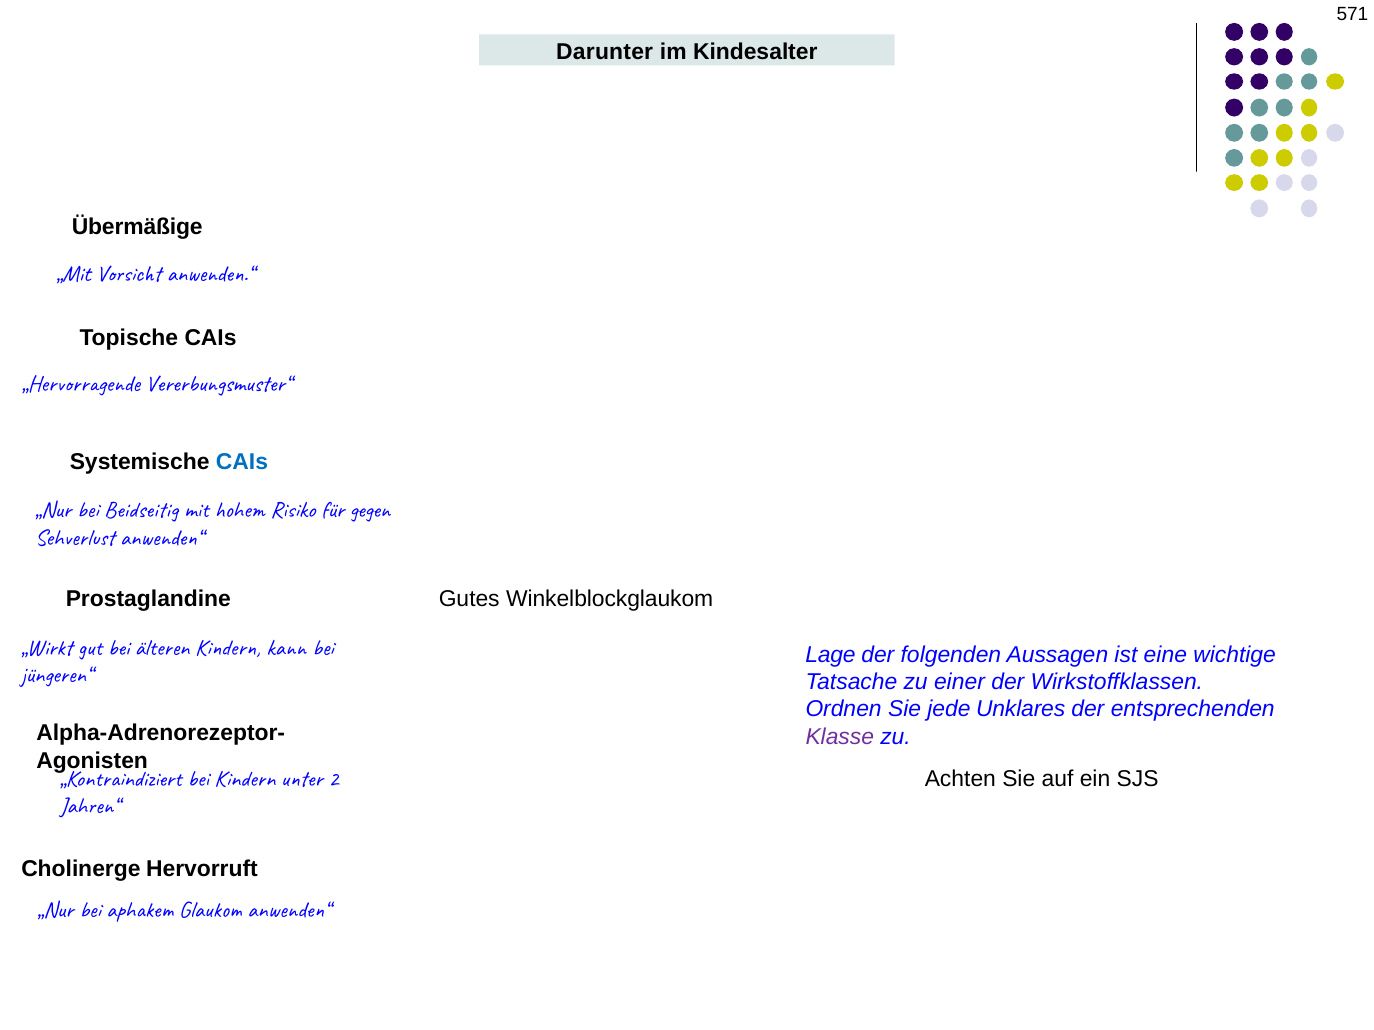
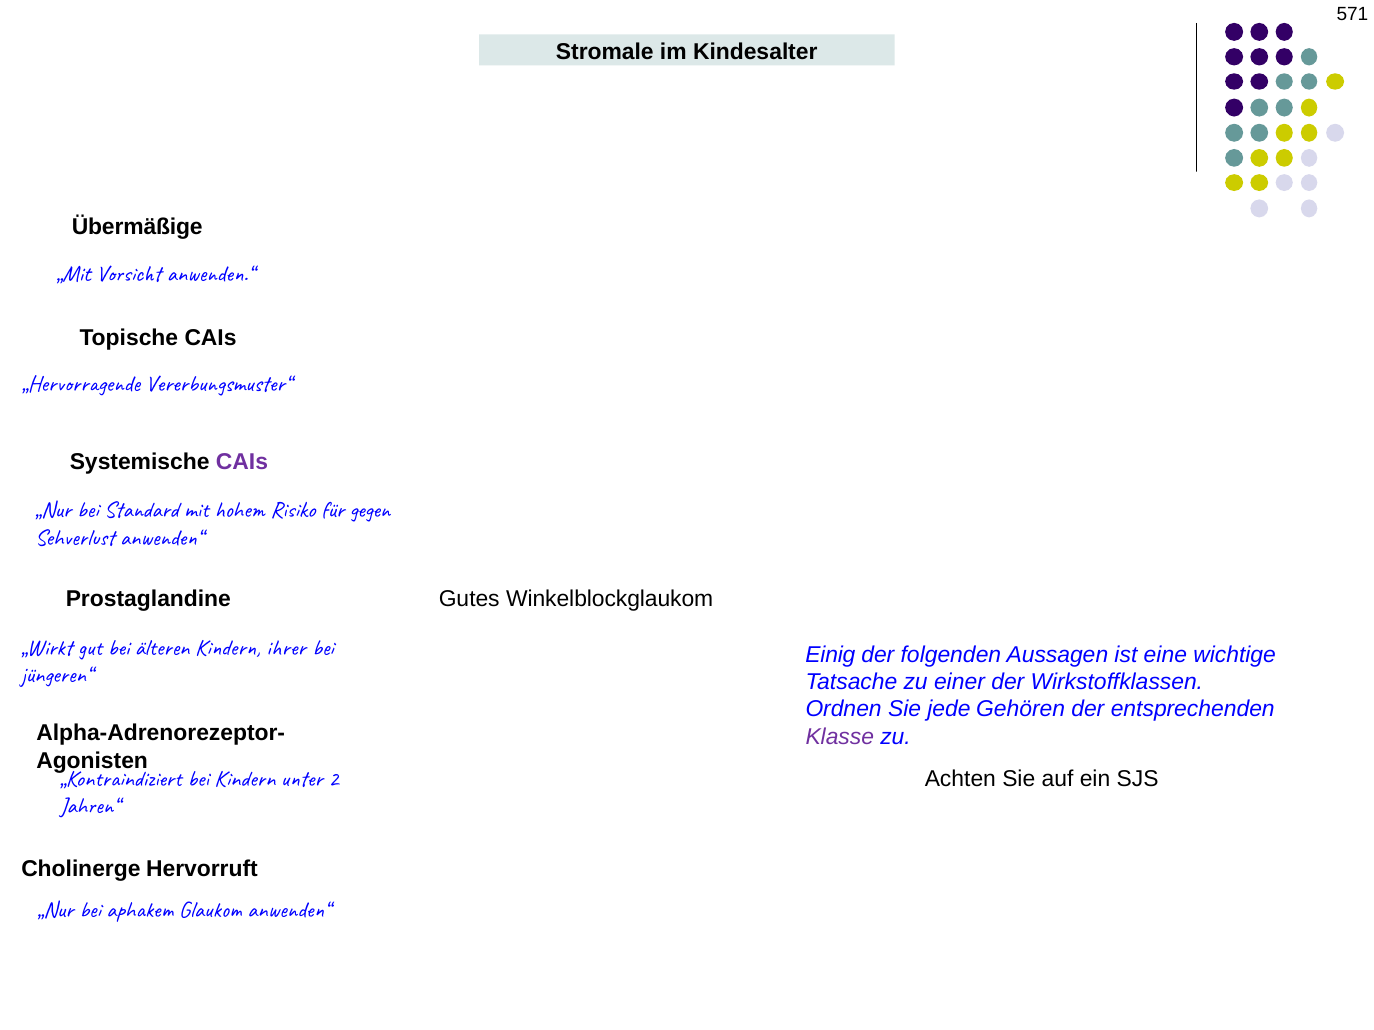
Darunter: Darunter -> Stromale (605, 52)
CAIs colour: blue -> purple (242, 462)
Beidseitig: Beidseitig -> Standard (141, 510)
kann: kann -> ihrer (286, 648)
Lage: Lage -> Einig (830, 655)
Unklares: Unklares -> Gehören (1021, 710)
